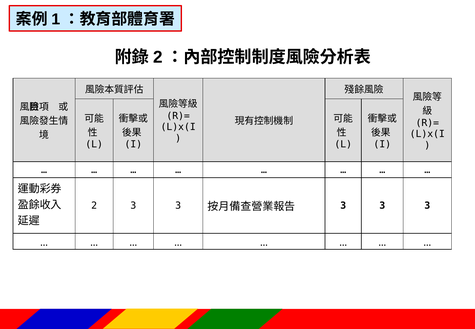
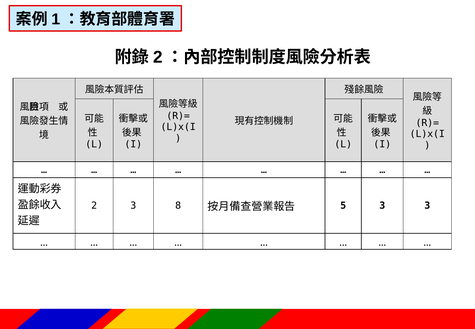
2 3 3: 3 -> 8 (178, 206)
3: 3 -> 5 (343, 206)
